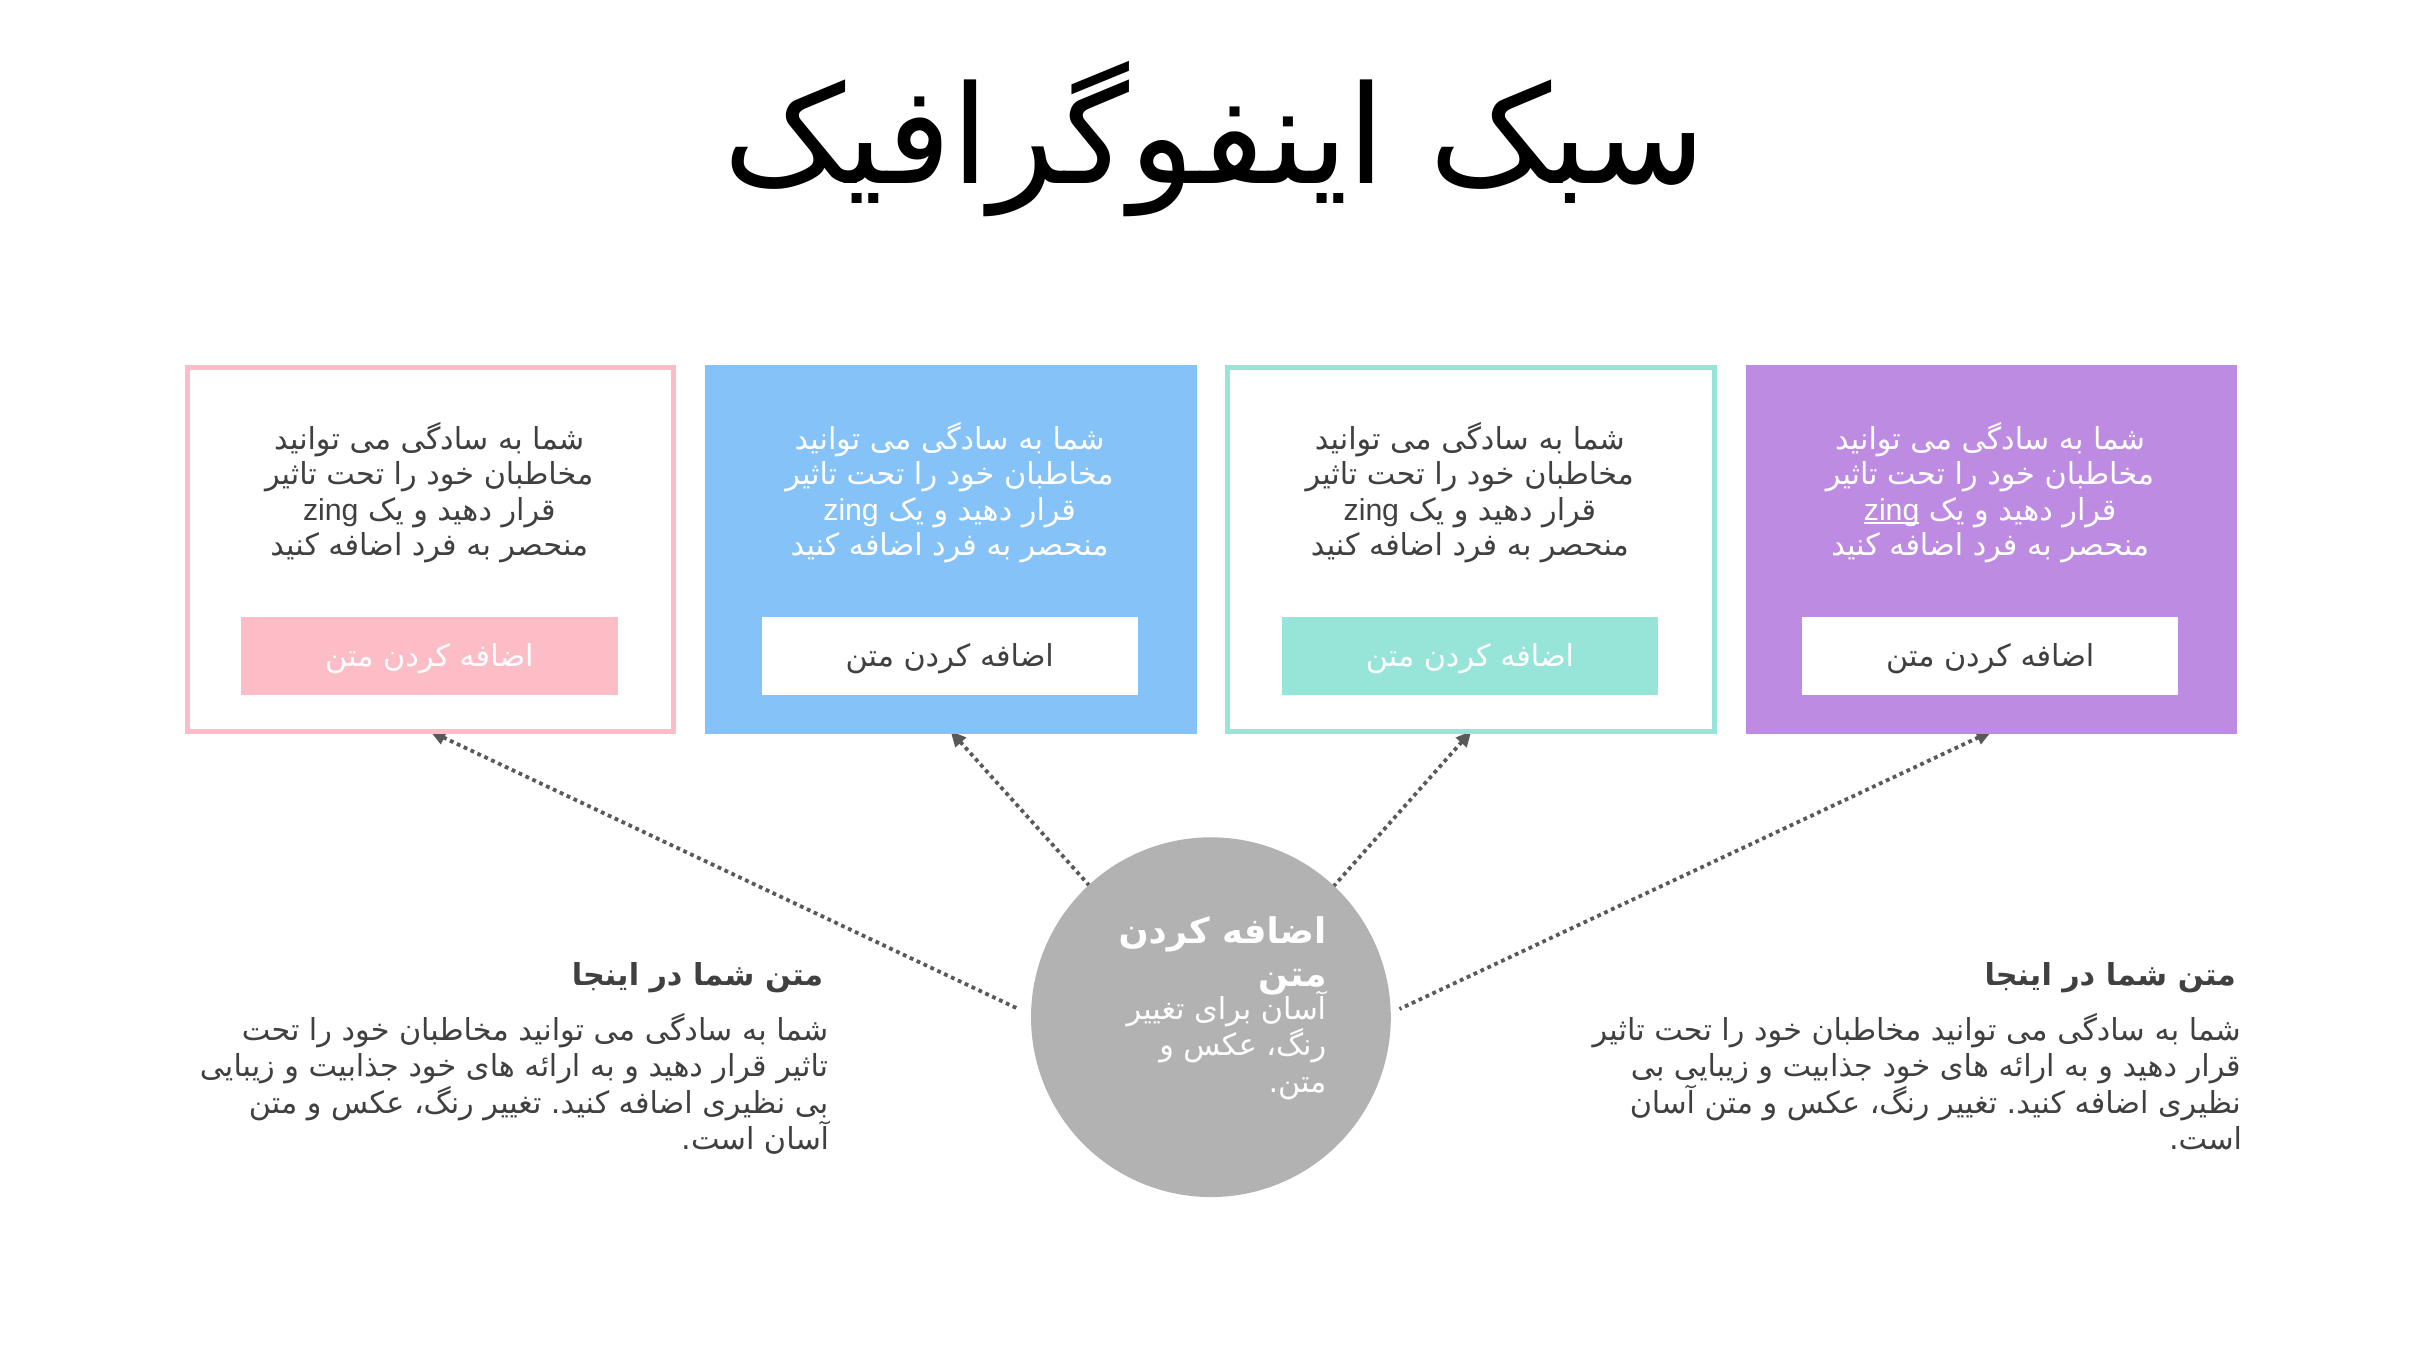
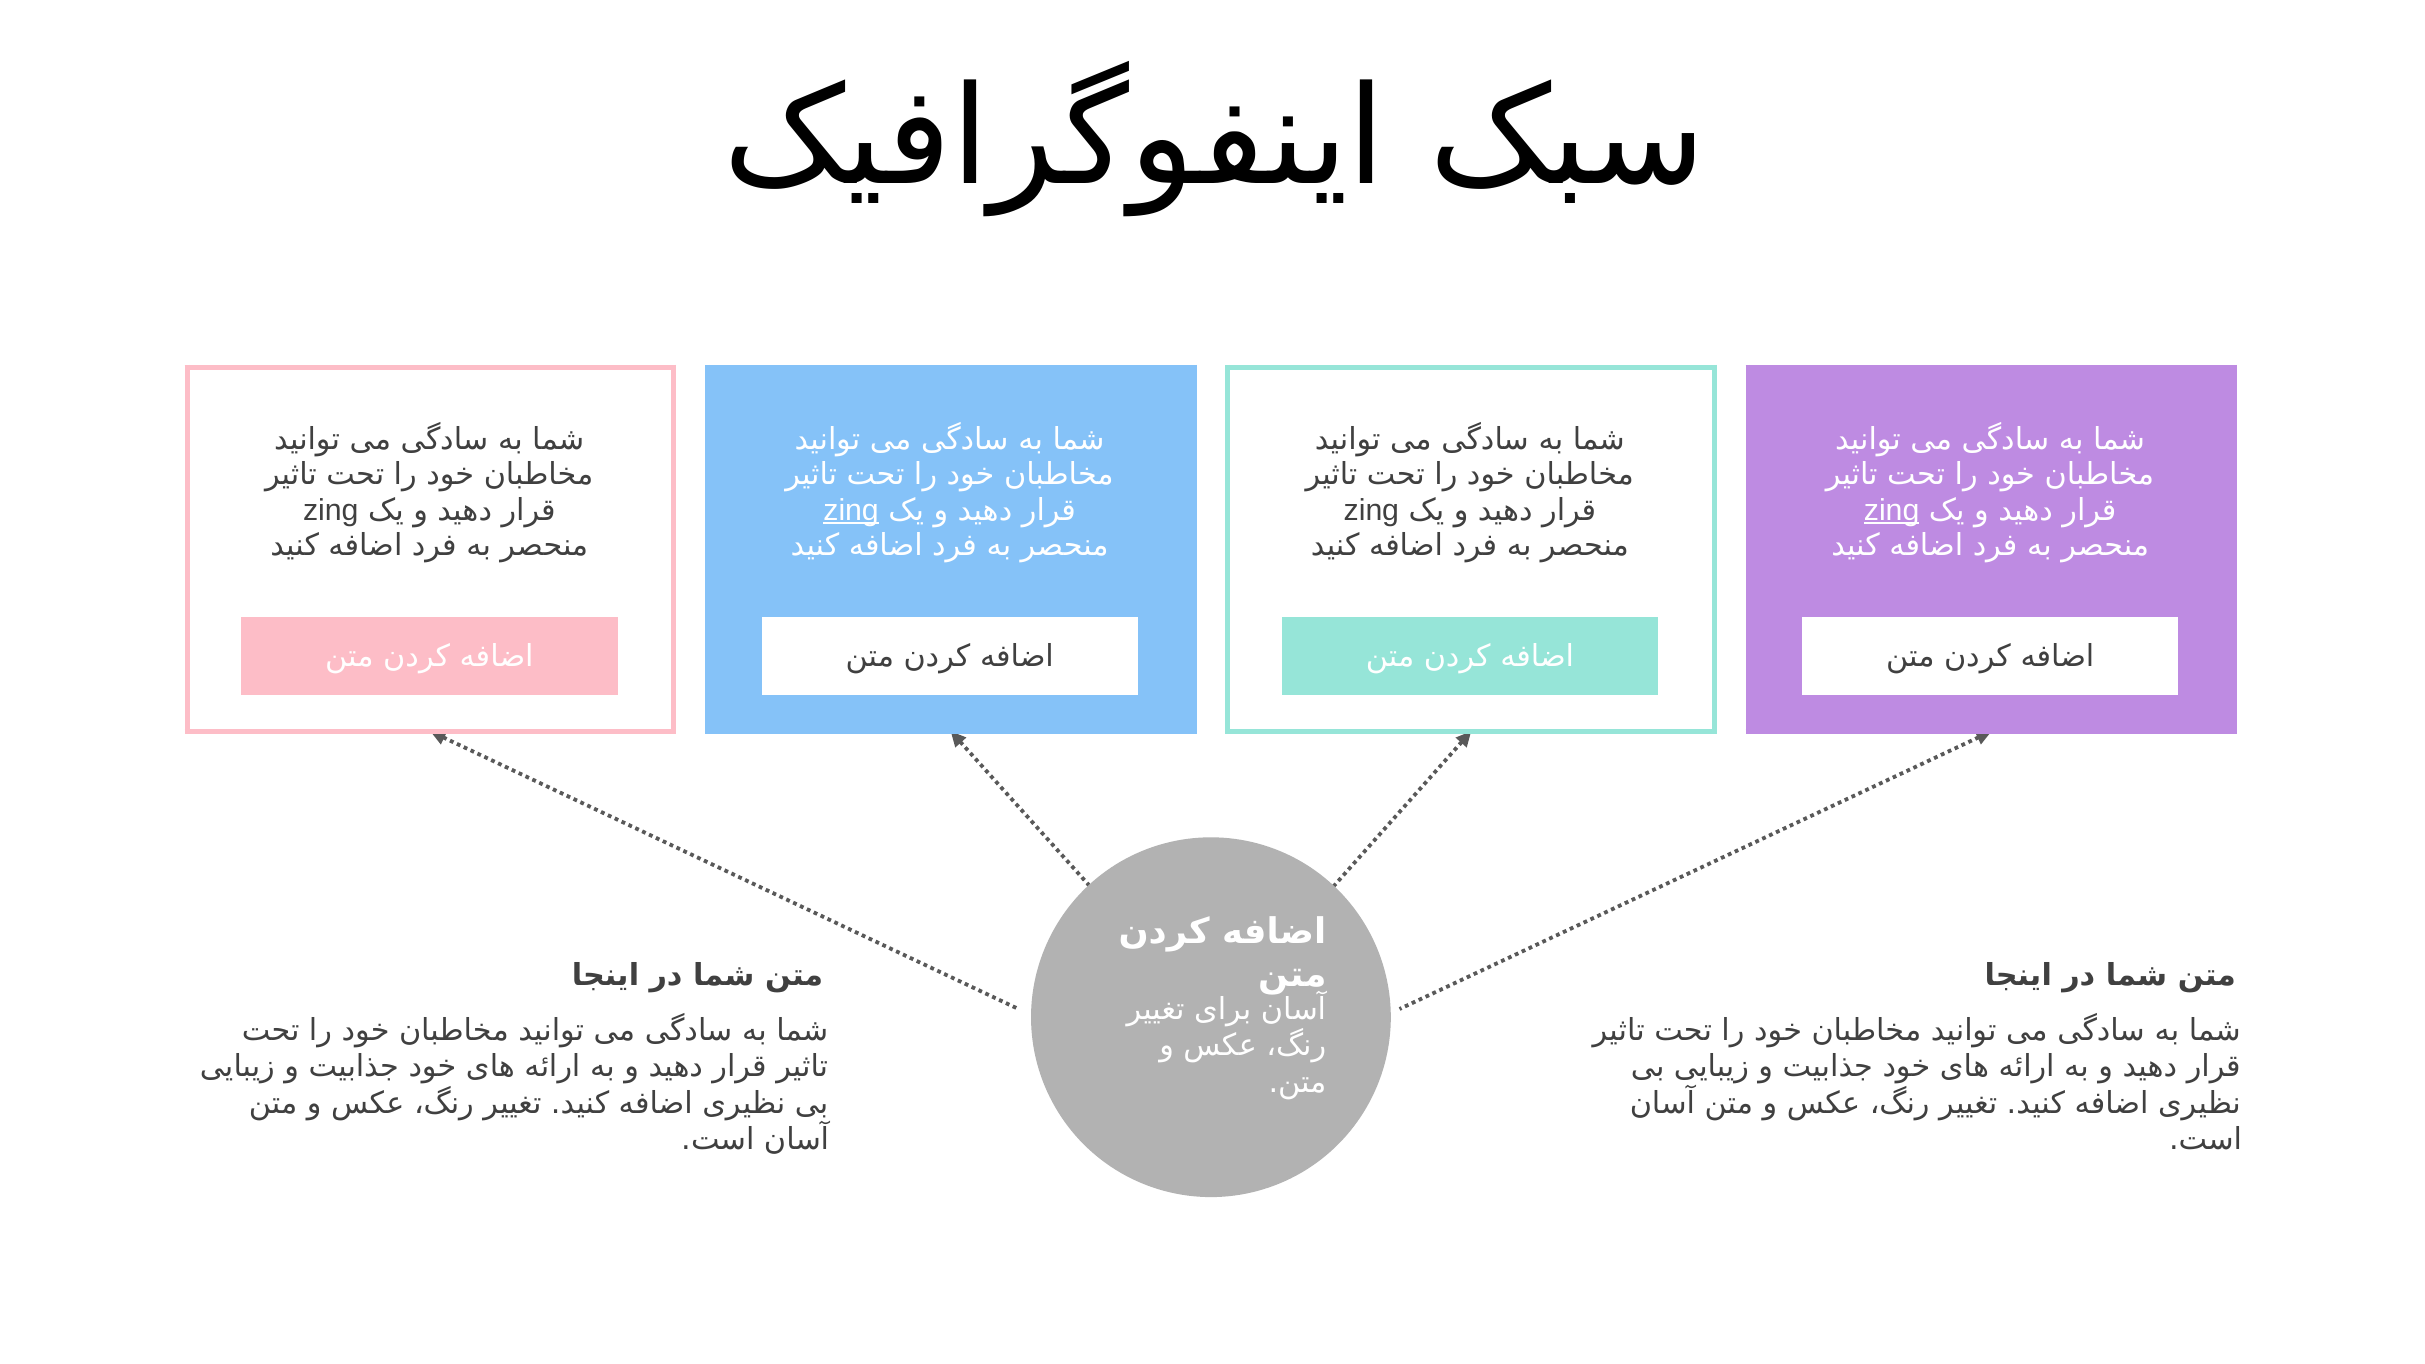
zing underline: none -> present (851, 510)
